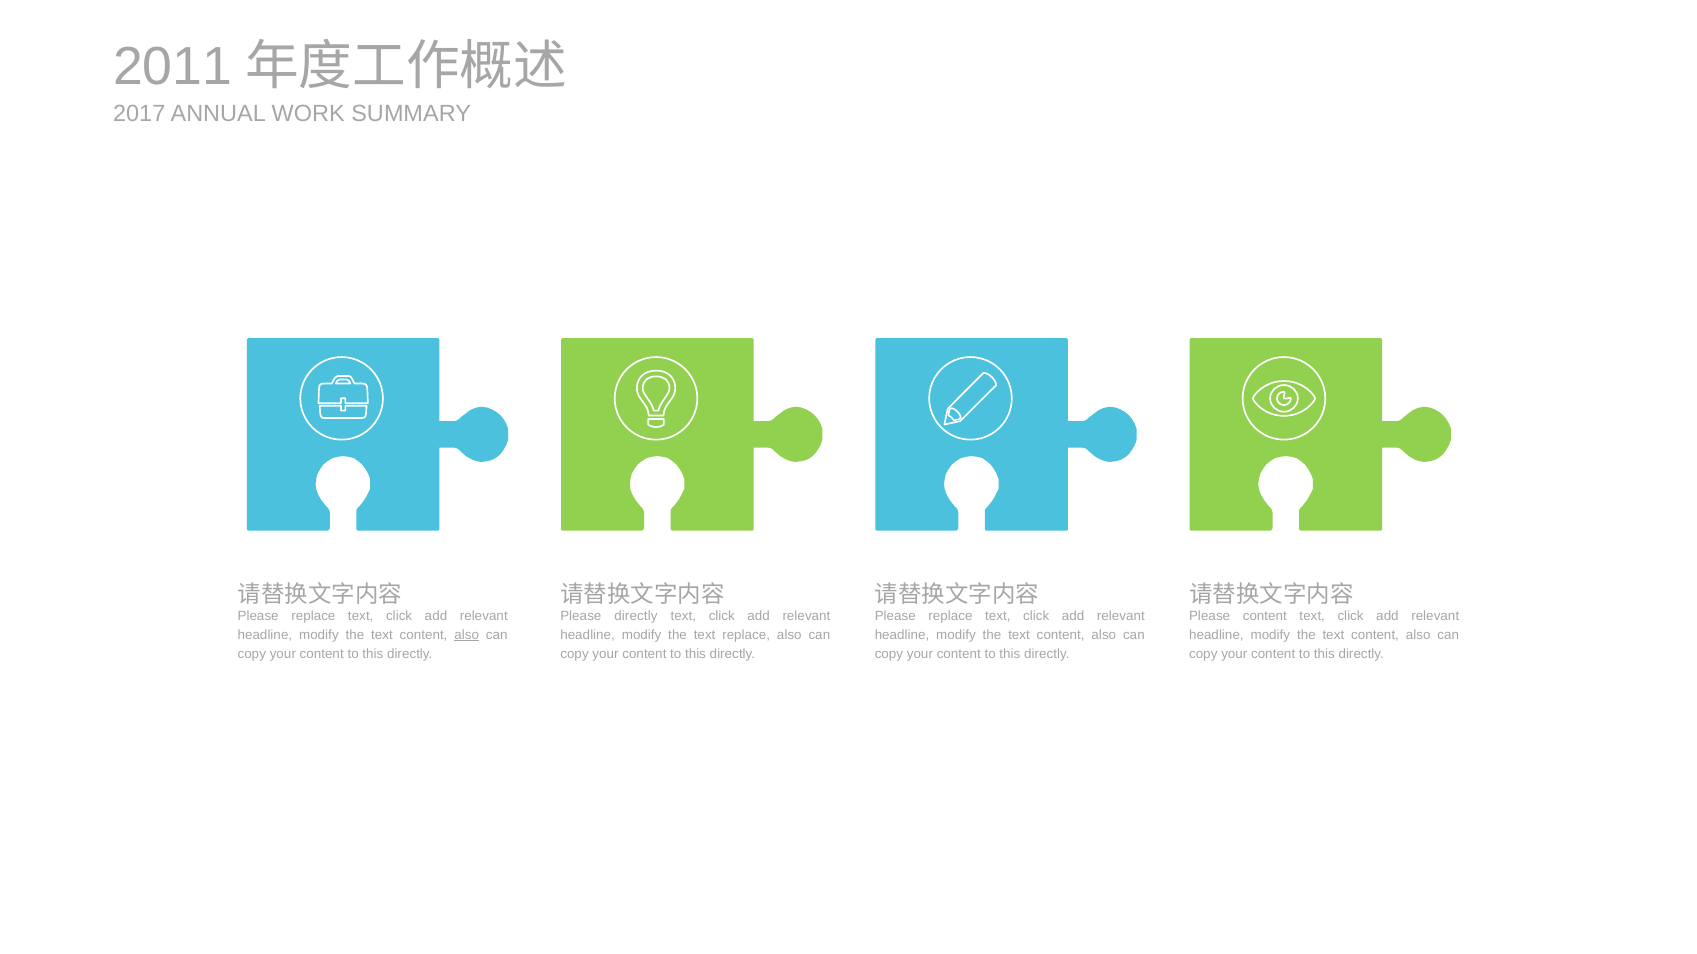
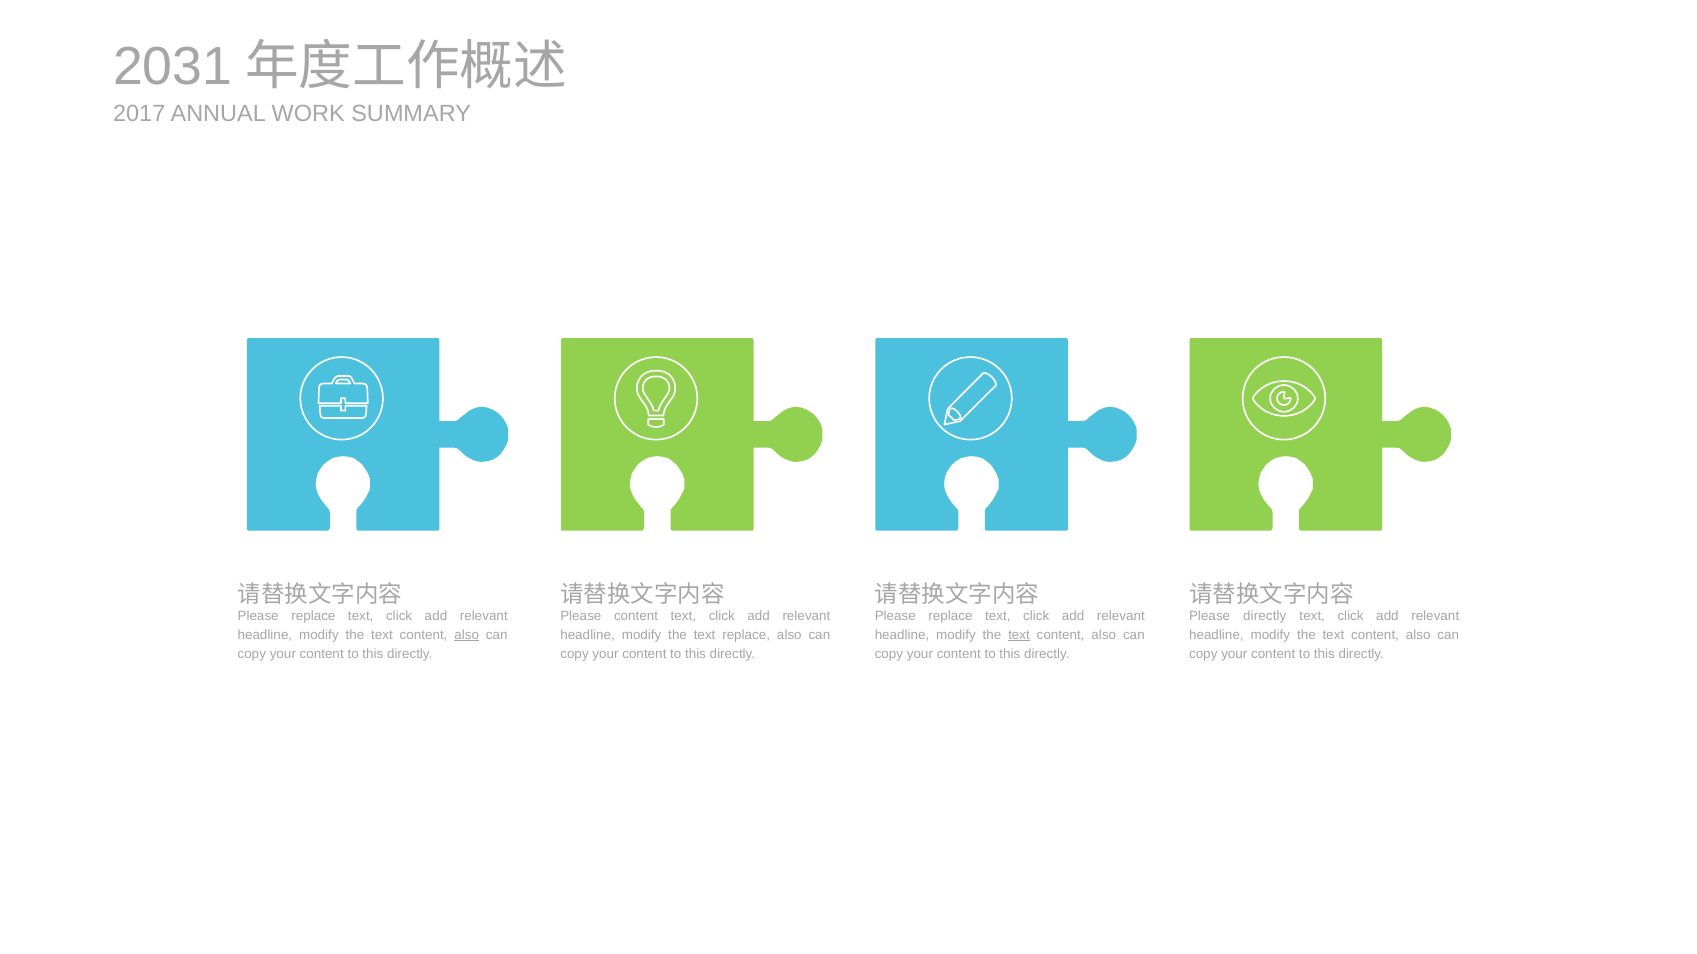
2011: 2011 -> 2031 (173, 67)
Please directly: directly -> content (636, 616)
Please content: content -> directly (1265, 616)
text underline: none -> present (1019, 635)
